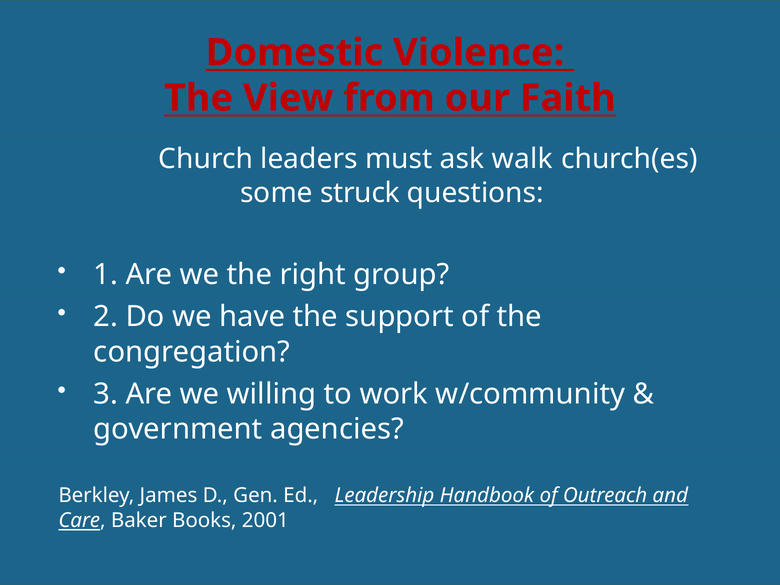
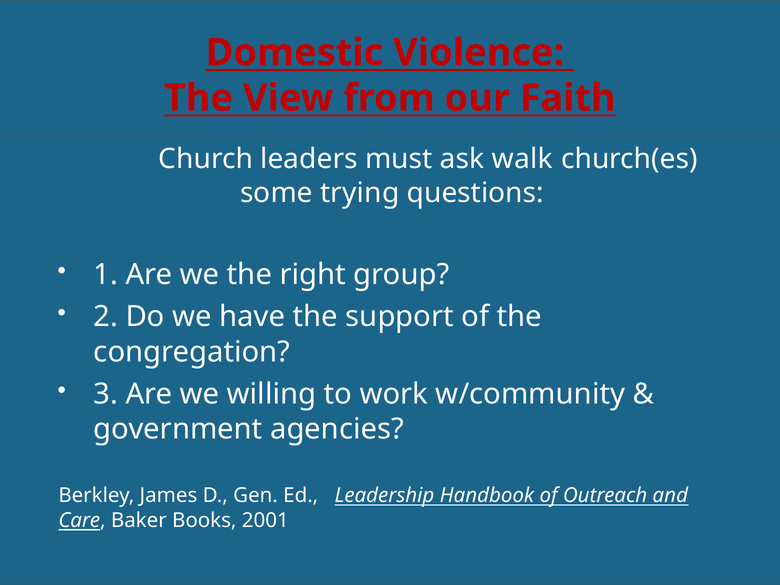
struck: struck -> trying (360, 193)
